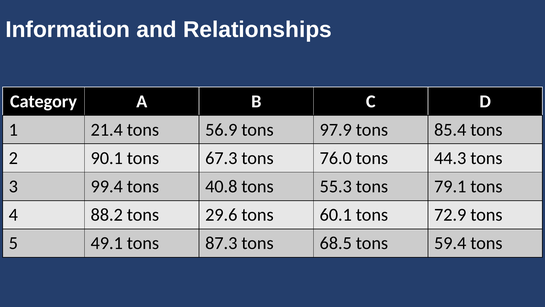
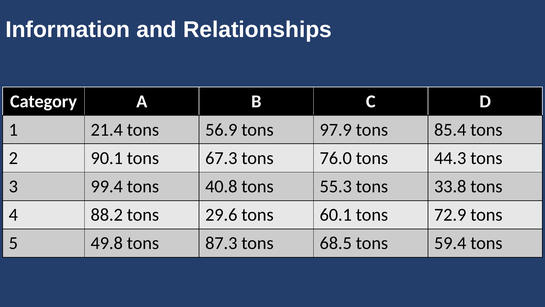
79.1: 79.1 -> 33.8 (450, 186)
49.1: 49.1 -> 49.8 (107, 243)
